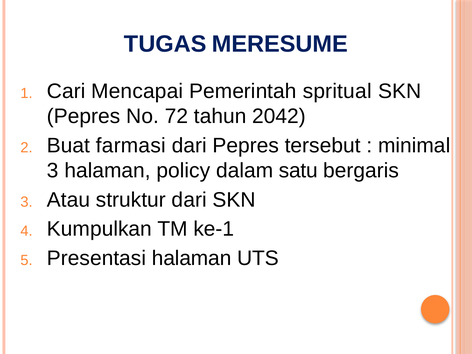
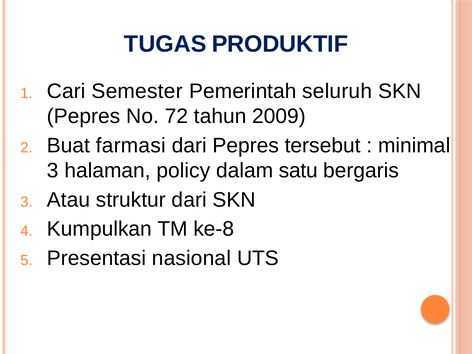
MERESUME: MERESUME -> PRODUKTIF (280, 44)
Mencapai: Mencapai -> Semester (137, 91)
spritual: spritual -> seluruh (337, 91)
2042: 2042 -> 2009 (279, 116)
ke-1: ke-1 -> ke-8 (214, 229)
Presentasi halaman: halaman -> nasional (191, 258)
